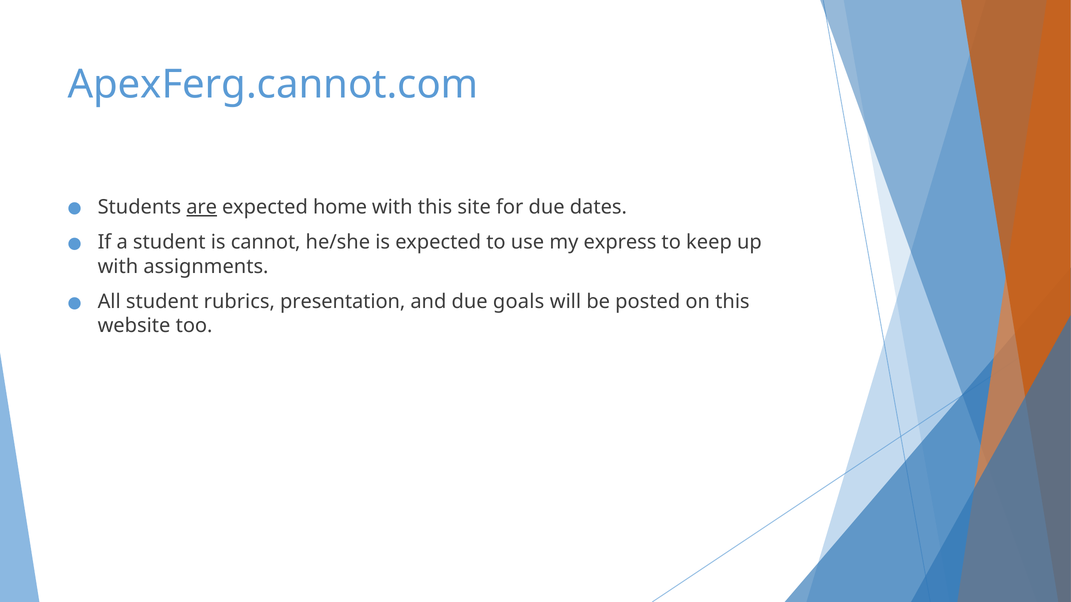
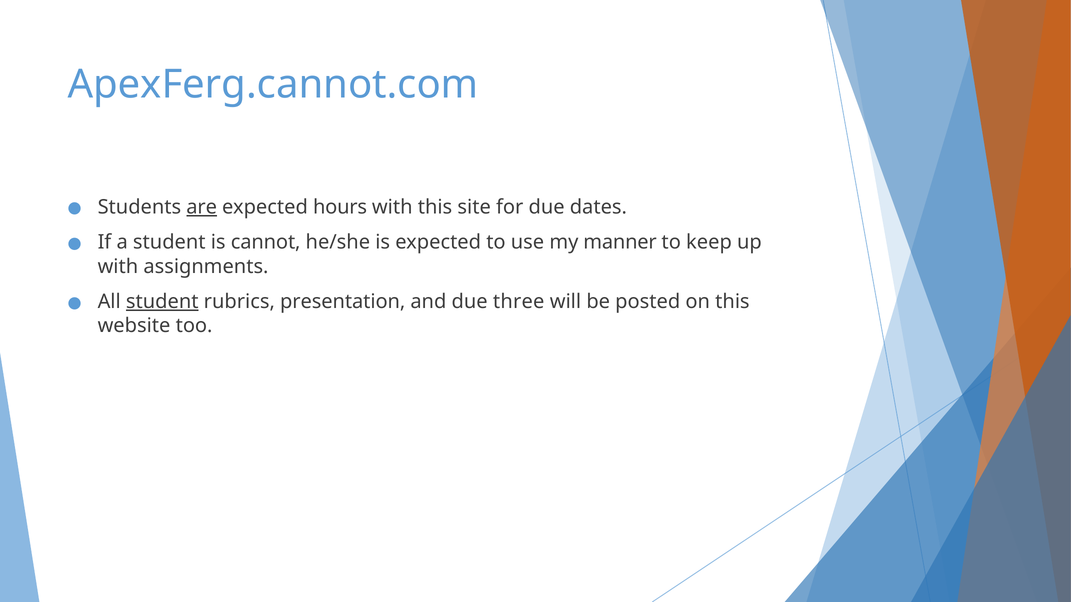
home: home -> hours (340, 207)
express: express -> manner (620, 243)
student underline: none -> present (162, 302)
goals: goals -> three (519, 302)
